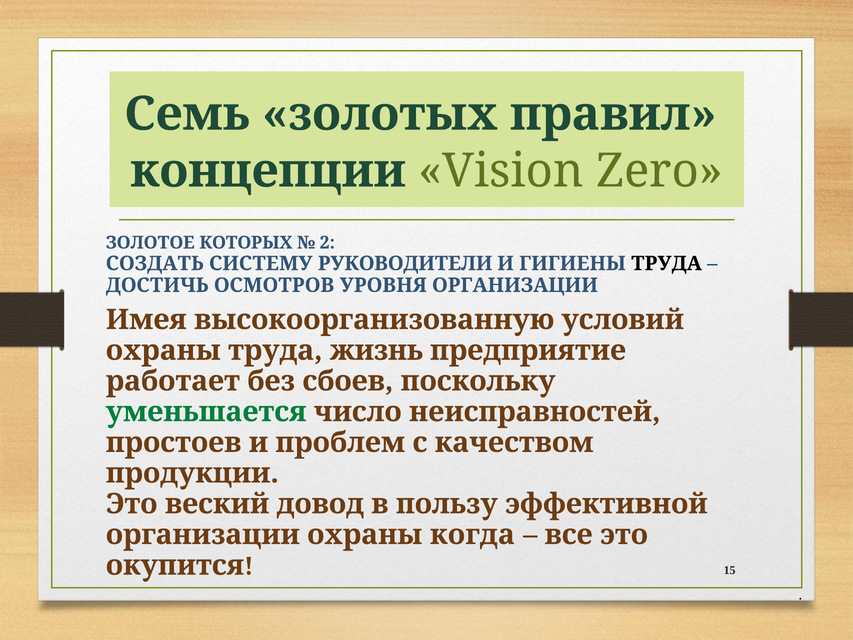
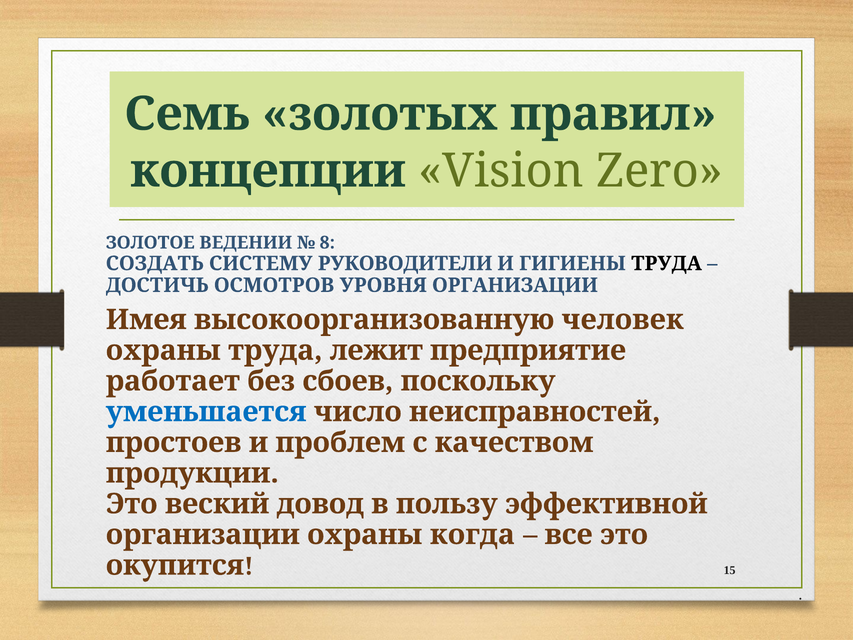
КОТОРЫХ: КОТОРЫХ -> ВЕДЕНИИ (246, 243)
2: 2 -> 8 (327, 243)
условий: условий -> человек (623, 320)
жизнь: жизнь -> лежит (376, 350)
уменьшается colour: green -> blue (206, 412)
